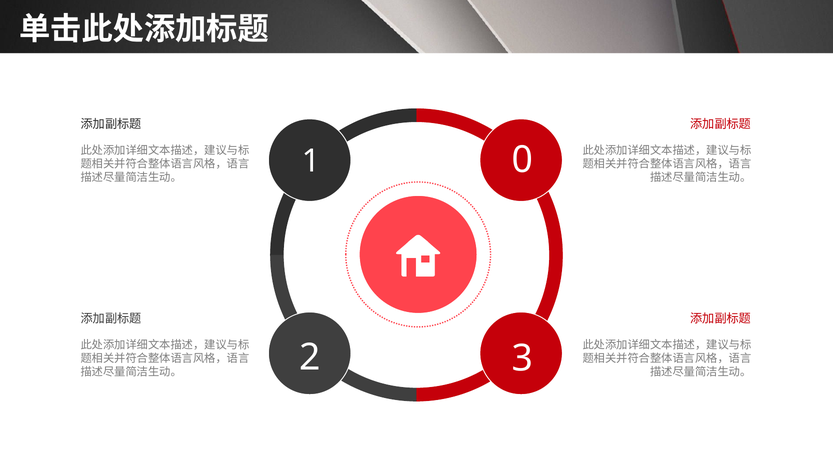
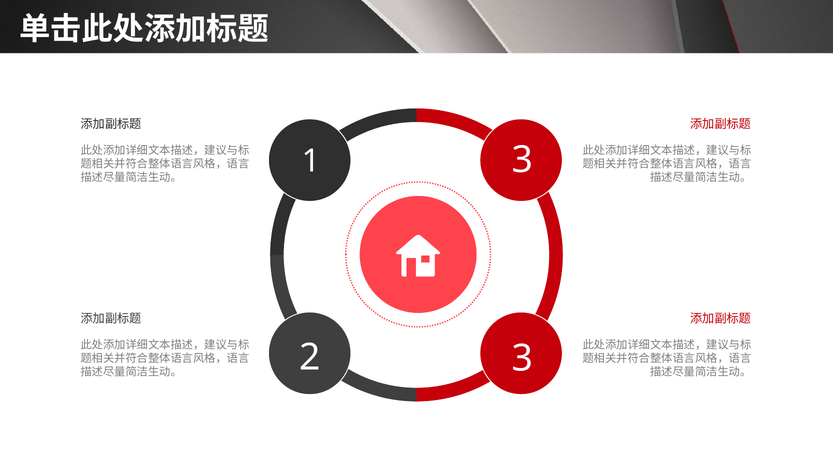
1 0: 0 -> 3 (522, 160)
